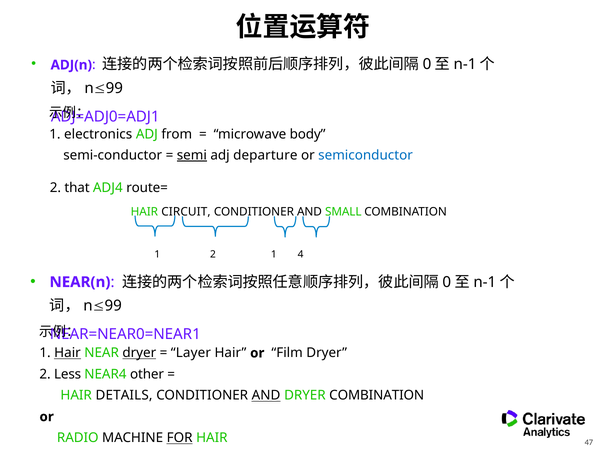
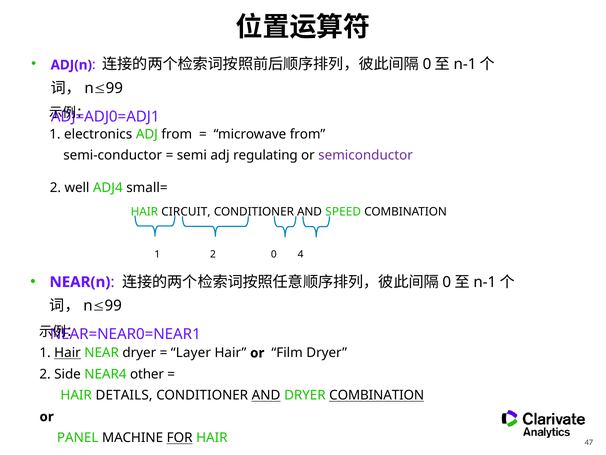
microwave body: body -> from (308, 134)
semi underline: present -> none (192, 155)
departure: departure -> regulating (265, 155)
semiconductor colour: blue -> purple (366, 155)
that: that -> well (77, 187)
route=: route= -> small= (147, 187)
SMALL: SMALL -> SPEED (343, 212)
2 1: 1 -> 0 (274, 254)
dryer underline: present -> none (139, 353)
Less: Less -> Side (68, 374)
COMBINATION underline: none -> present (377, 395)
RADIO: RADIO -> PANEL (78, 438)
